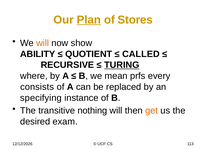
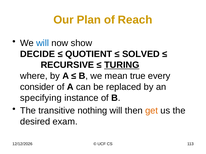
Plan underline: present -> none (89, 20)
Stores: Stores -> Reach (135, 20)
will colour: orange -> blue (43, 43)
ABILITY: ABILITY -> DECIDE (38, 54)
CALLED: CALLED -> SOLVED (141, 54)
prfs: prfs -> true (138, 76)
consists: consists -> consider (37, 87)
